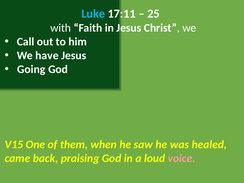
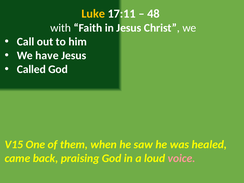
Luke colour: light blue -> yellow (93, 14)
25: 25 -> 48 (153, 14)
Going: Going -> Called (31, 69)
